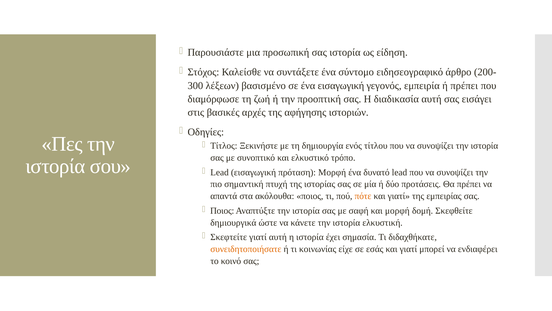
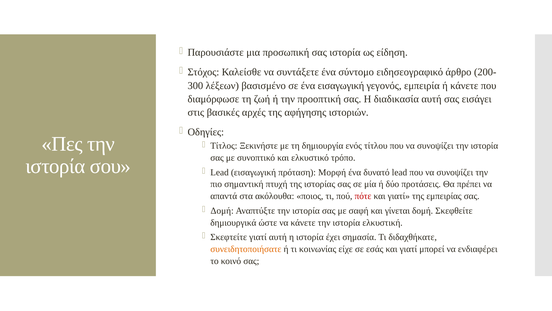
ή πρέπει: πρέπει -> κάνετε (464, 85)
πότε colour: orange -> red (363, 196)
Ποιος: Ποιος -> Δομή (222, 210)
και μορφή: μορφή -> γίνεται (397, 210)
